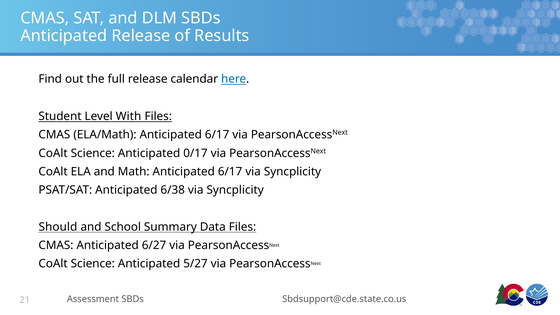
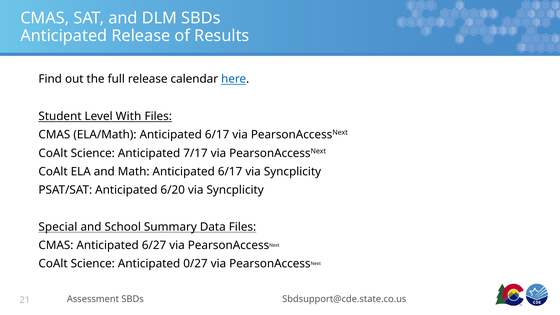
0/17: 0/17 -> 7/17 (195, 153)
6/38: 6/38 -> 6/20 (173, 190)
Should: Should -> Special (58, 227)
5/27: 5/27 -> 0/27 (195, 264)
